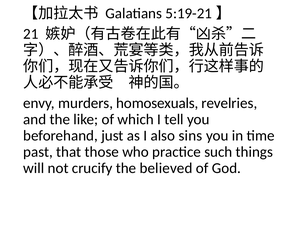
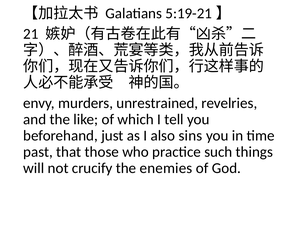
homosexuals: homosexuals -> unrestrained (157, 103)
believed: believed -> enemies (166, 168)
